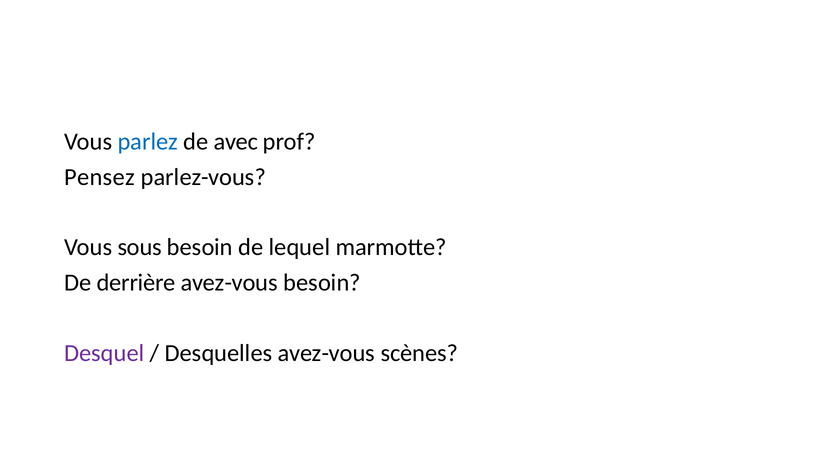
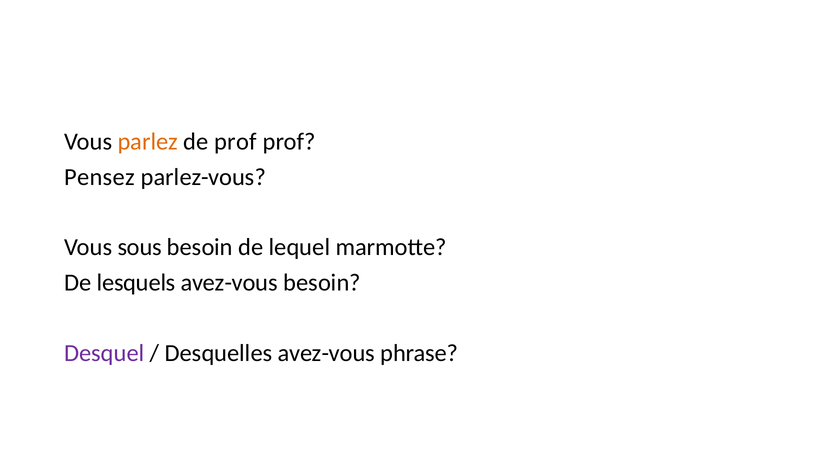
parlez colour: blue -> orange (148, 142)
de avec: avec -> prof (236, 142)
derrière: derrière -> lesquels (136, 283)
scènes: scènes -> phrase (419, 353)
